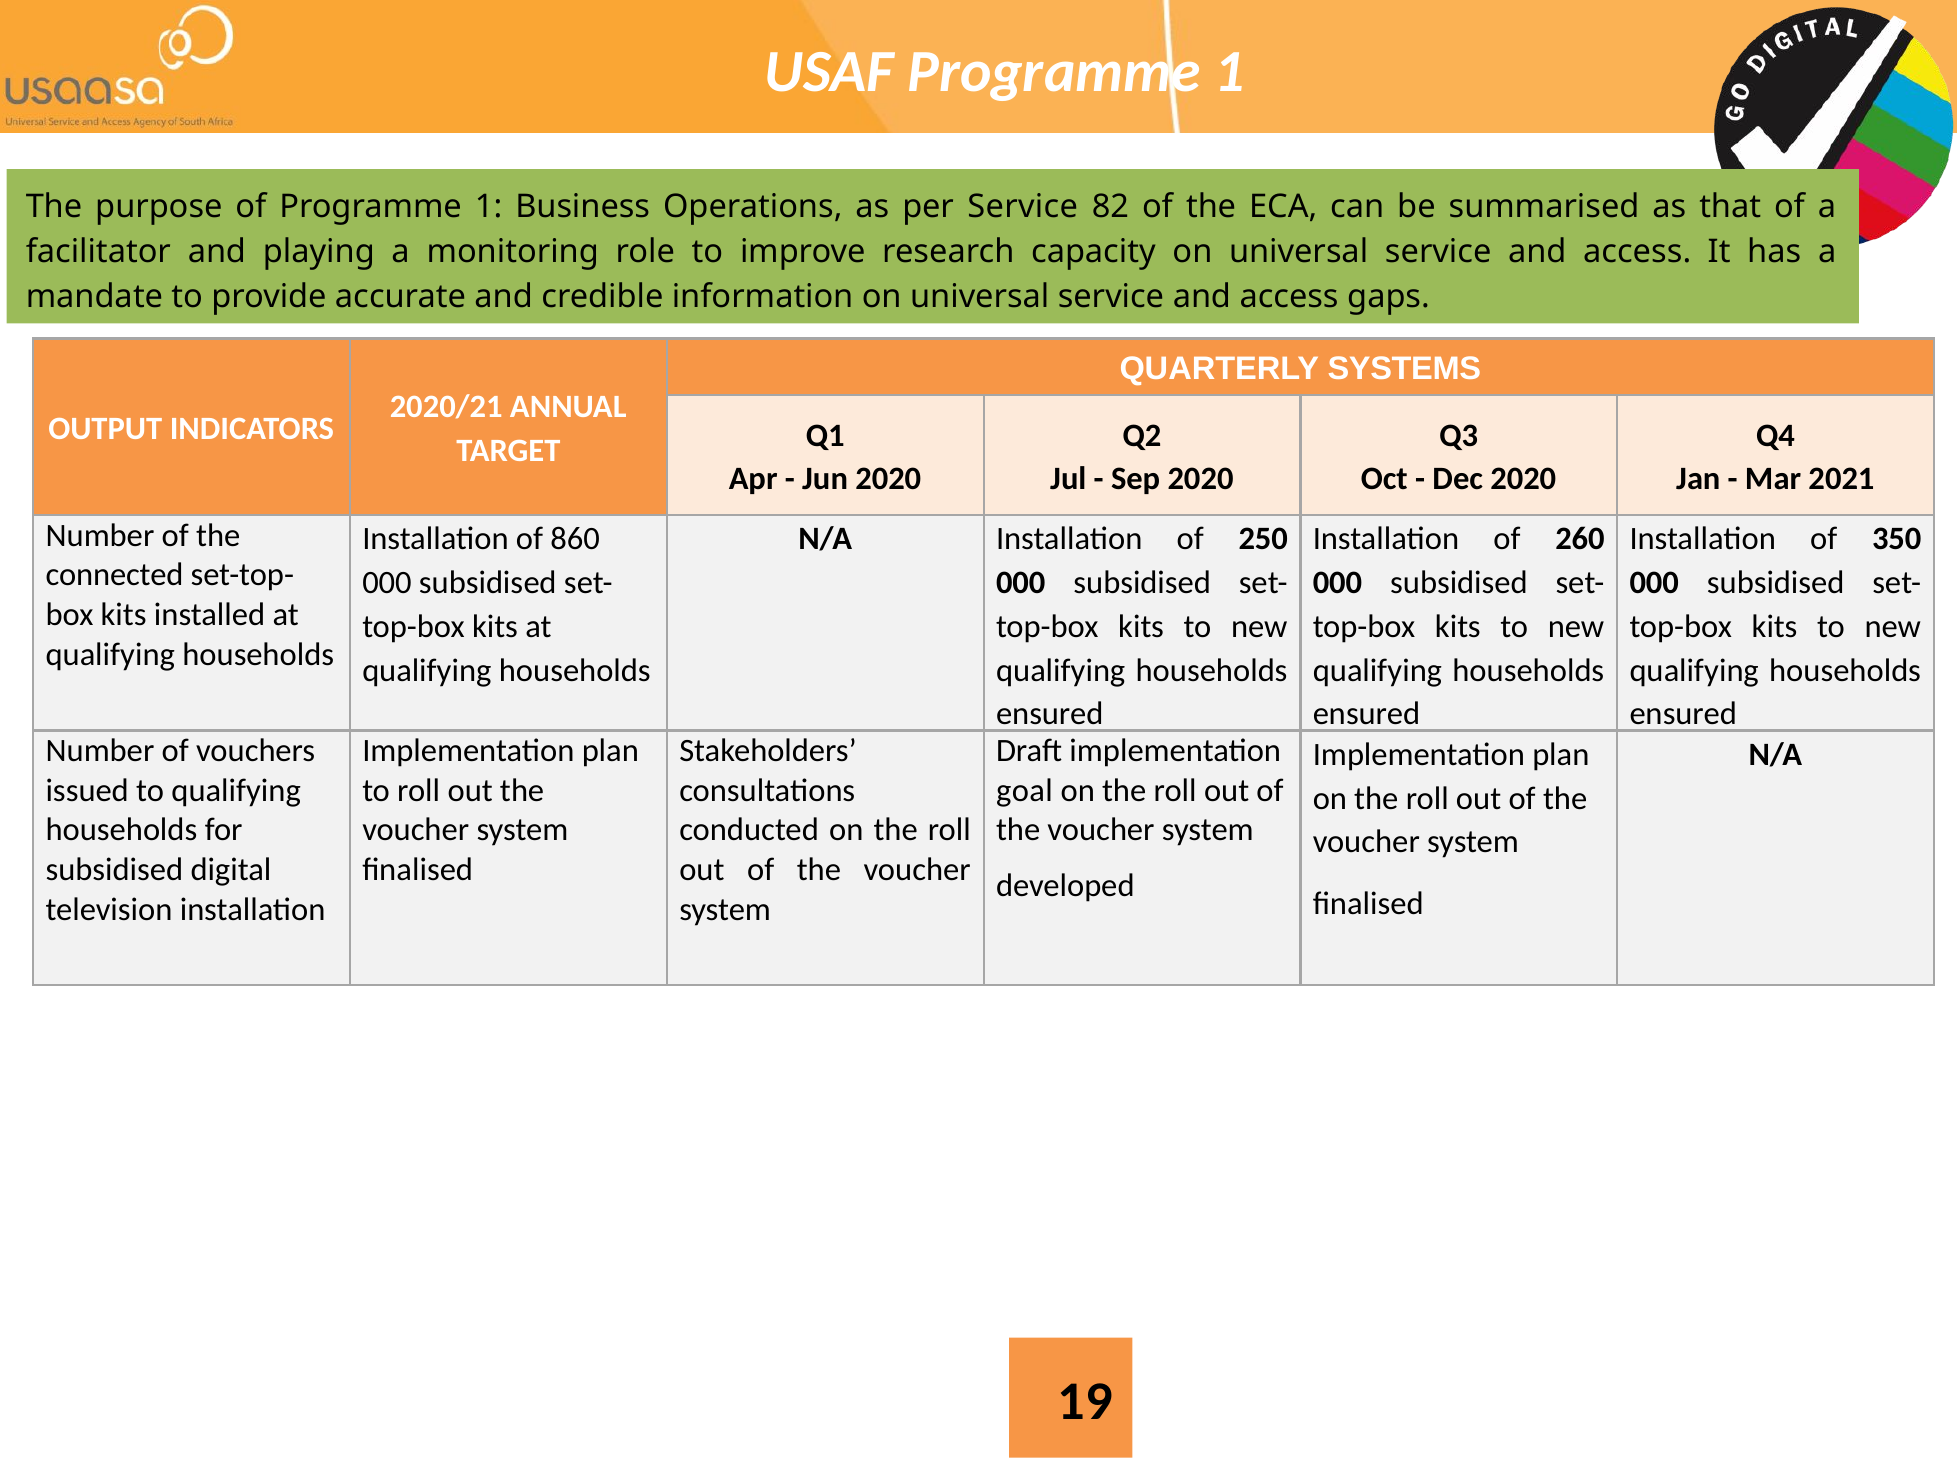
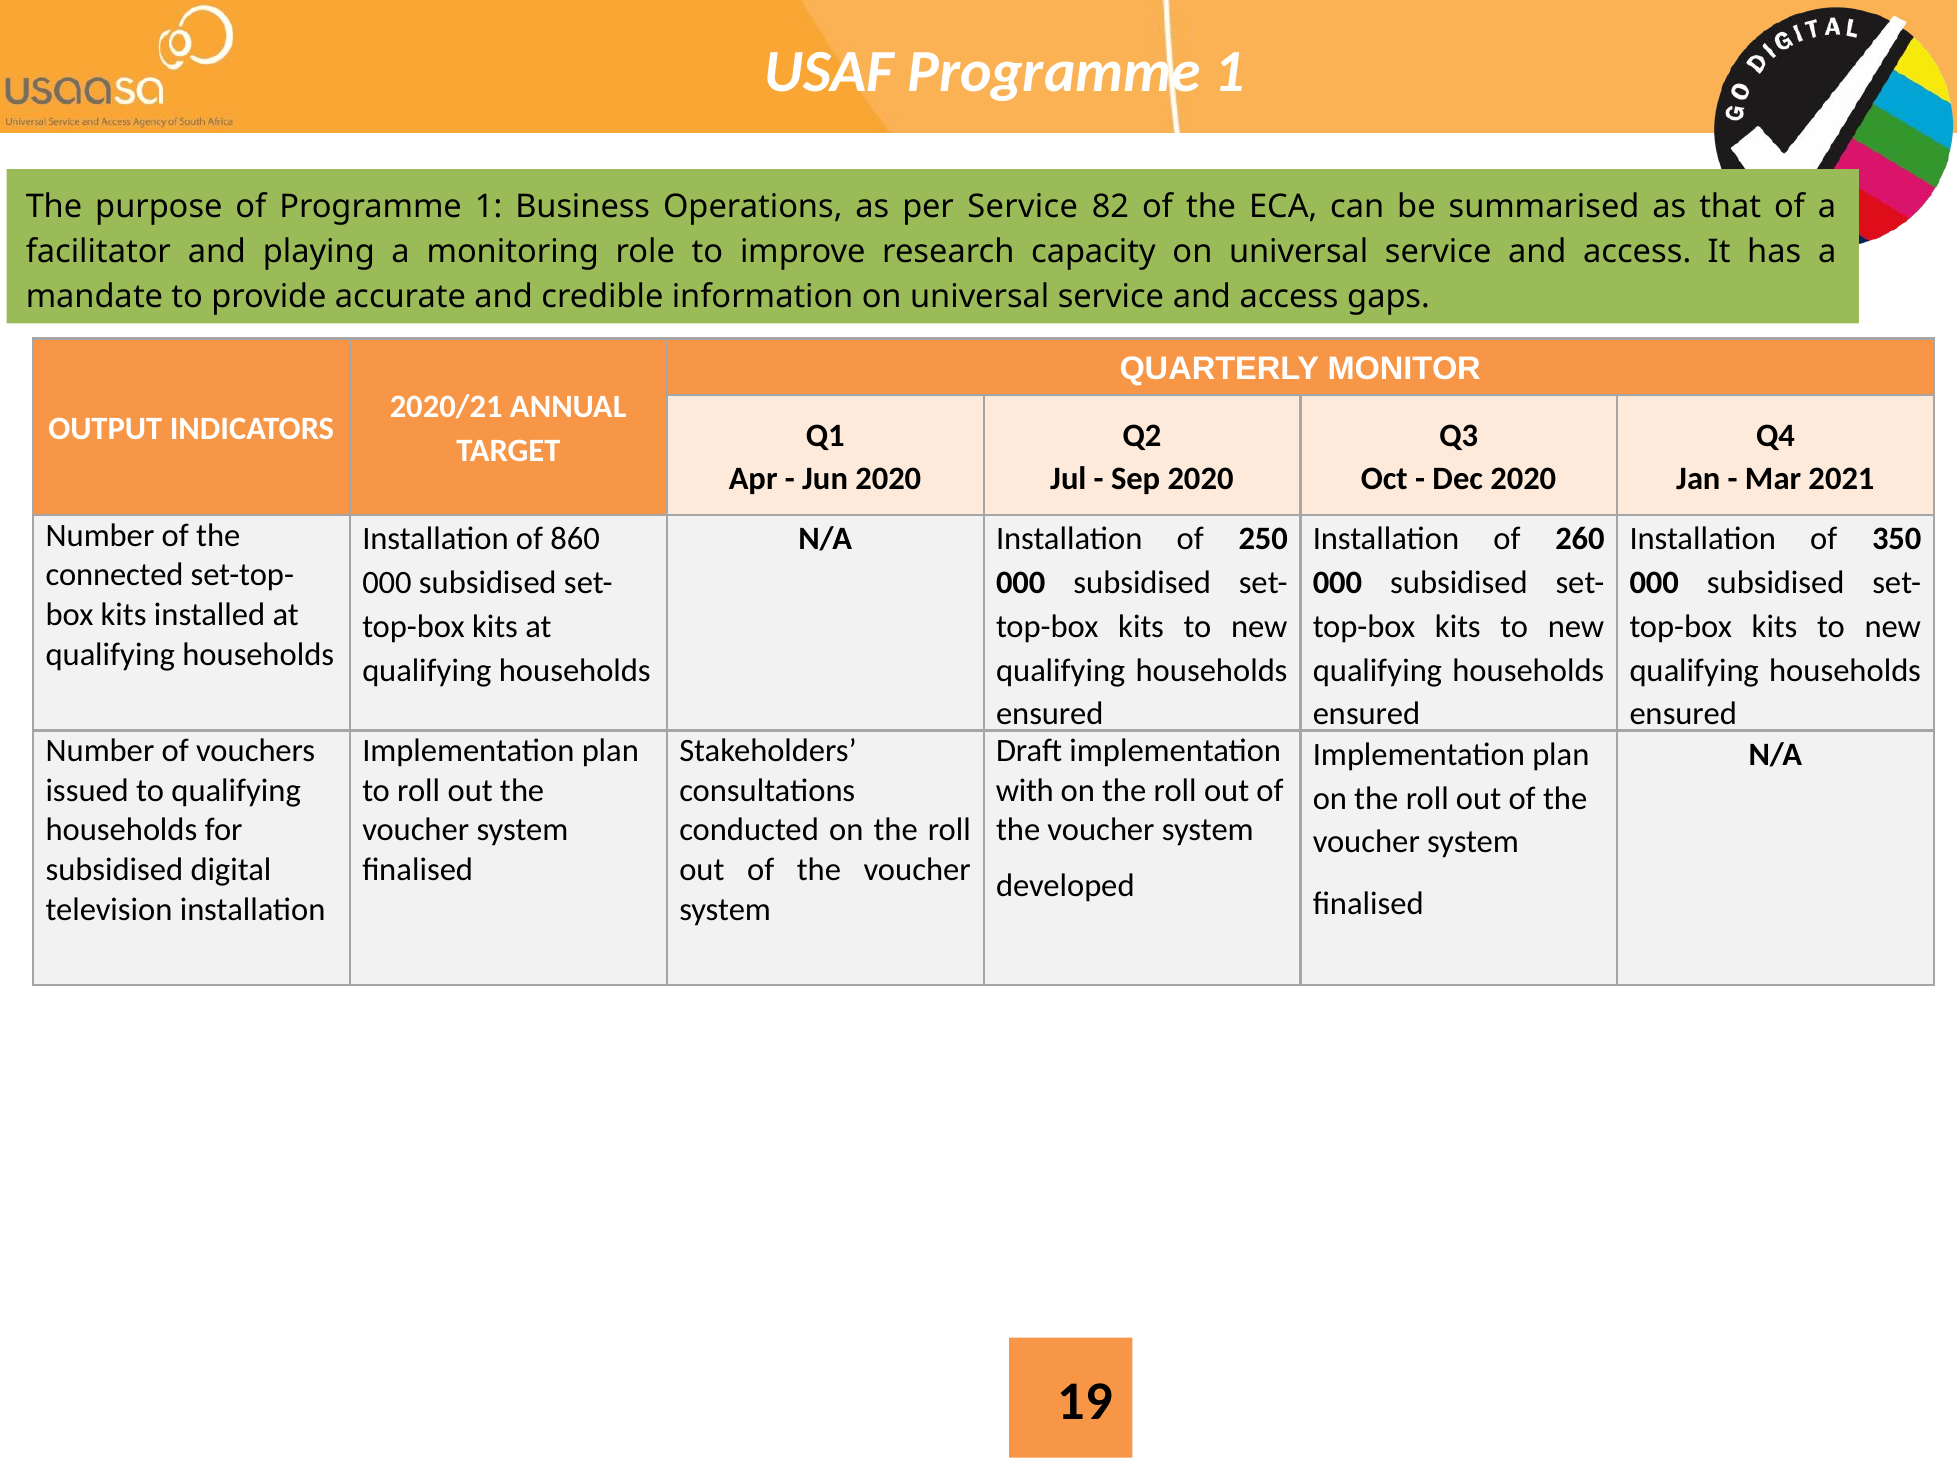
SYSTEMS: SYSTEMS -> MONITOR (1404, 369)
goal: goal -> with (1025, 790)
